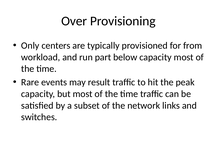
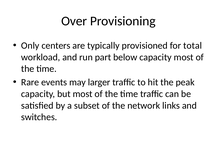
from: from -> total (193, 46)
result: result -> larger (99, 82)
